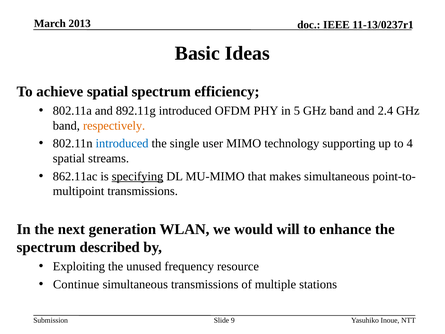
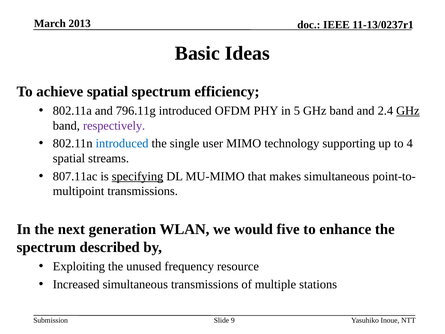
892.11g: 892.11g -> 796.11g (136, 111)
GHz underline: none -> present (408, 111)
respectively colour: orange -> purple (114, 126)
862.11ac: 862.11ac -> 807.11ac (75, 176)
will: will -> five (288, 229)
Continue: Continue -> Increased (76, 284)
